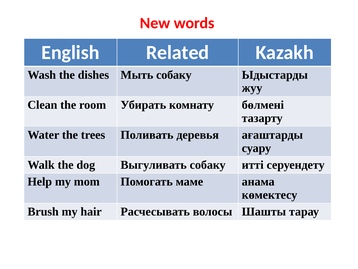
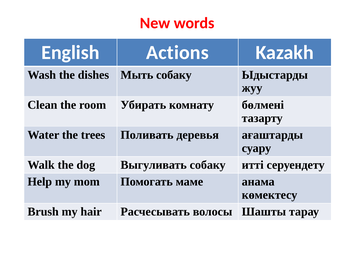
Related: Related -> Actions (177, 53)
